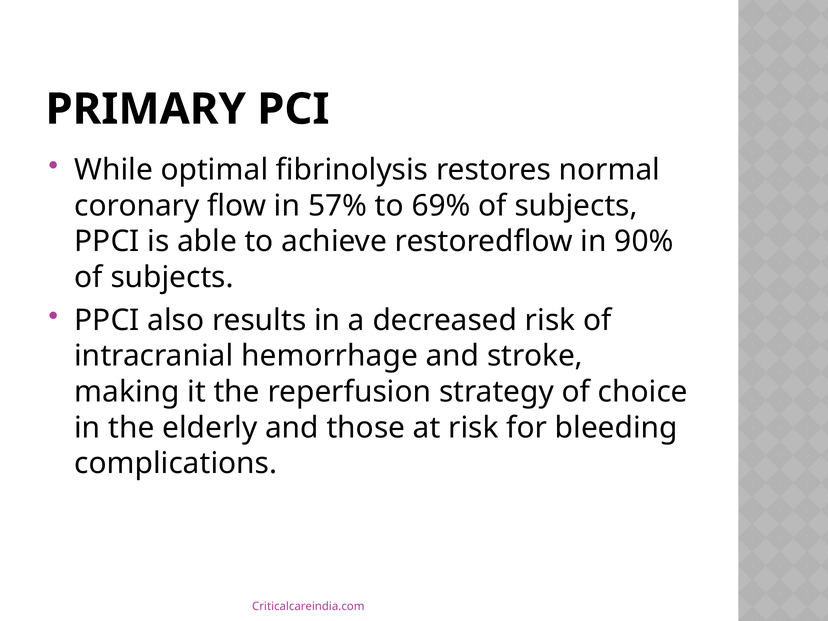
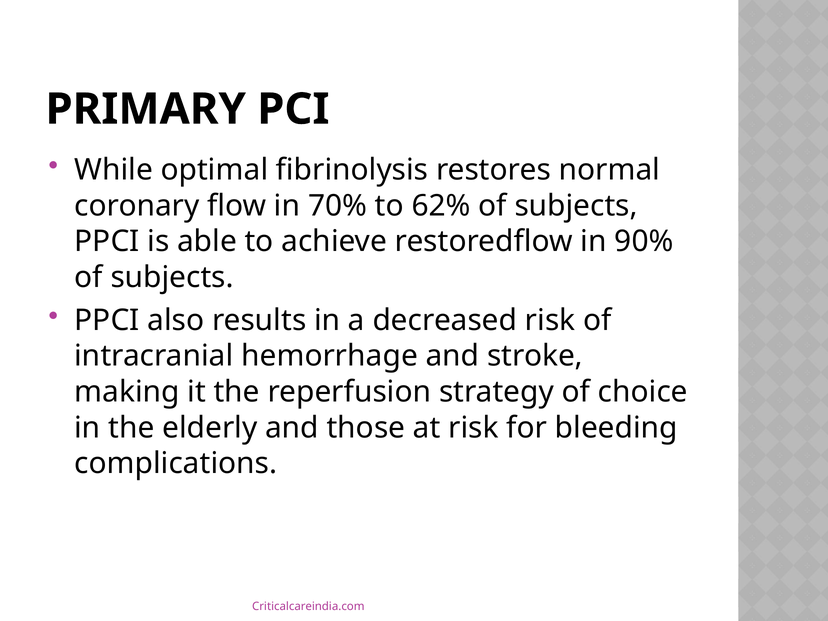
57%: 57% -> 70% (338, 206)
69%: 69% -> 62% (441, 206)
